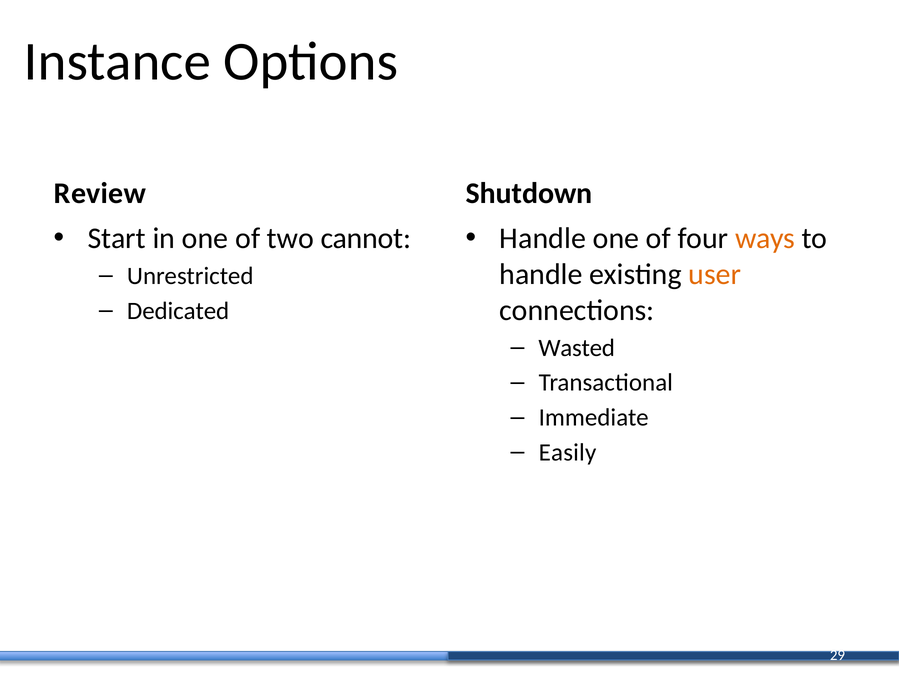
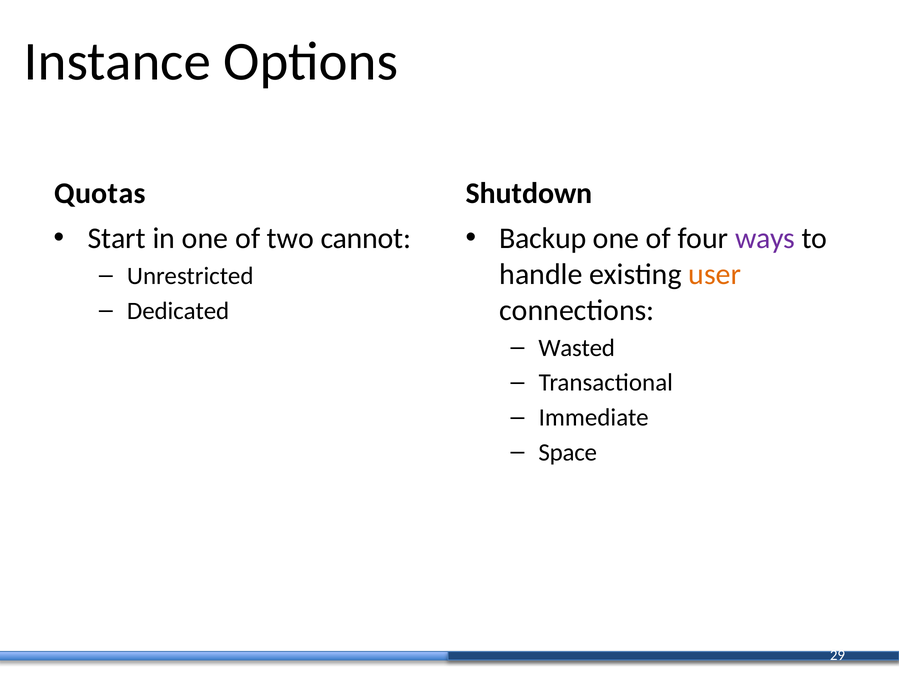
Review: Review -> Quotas (100, 193)
Handle: Handle -> Backup (543, 238)
ways colour: orange -> purple (765, 238)
Easily: Easily -> Space (568, 453)
